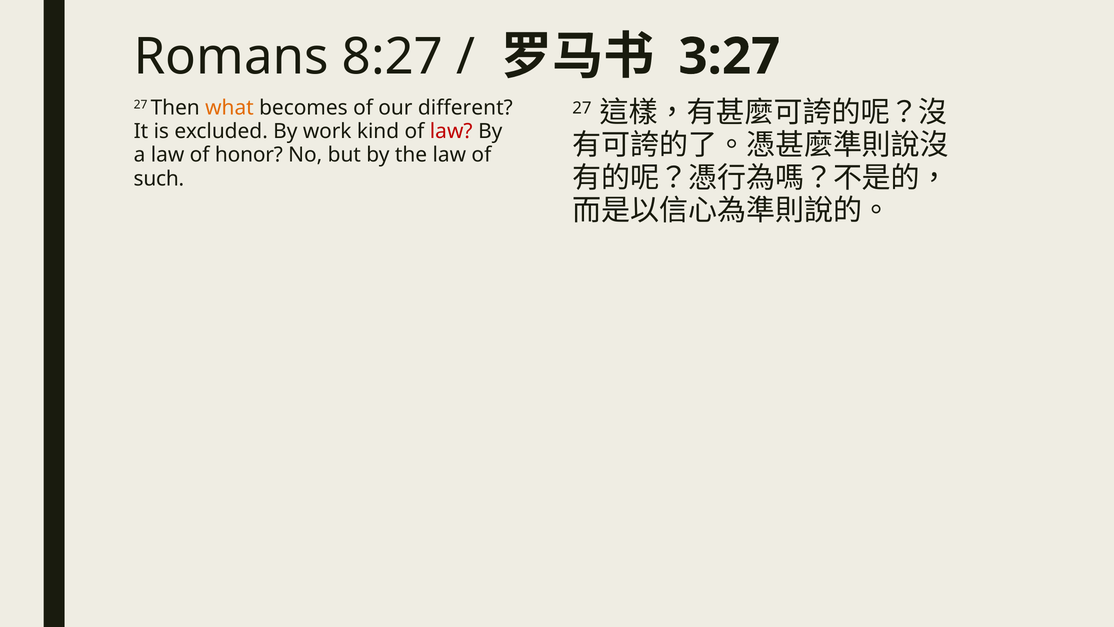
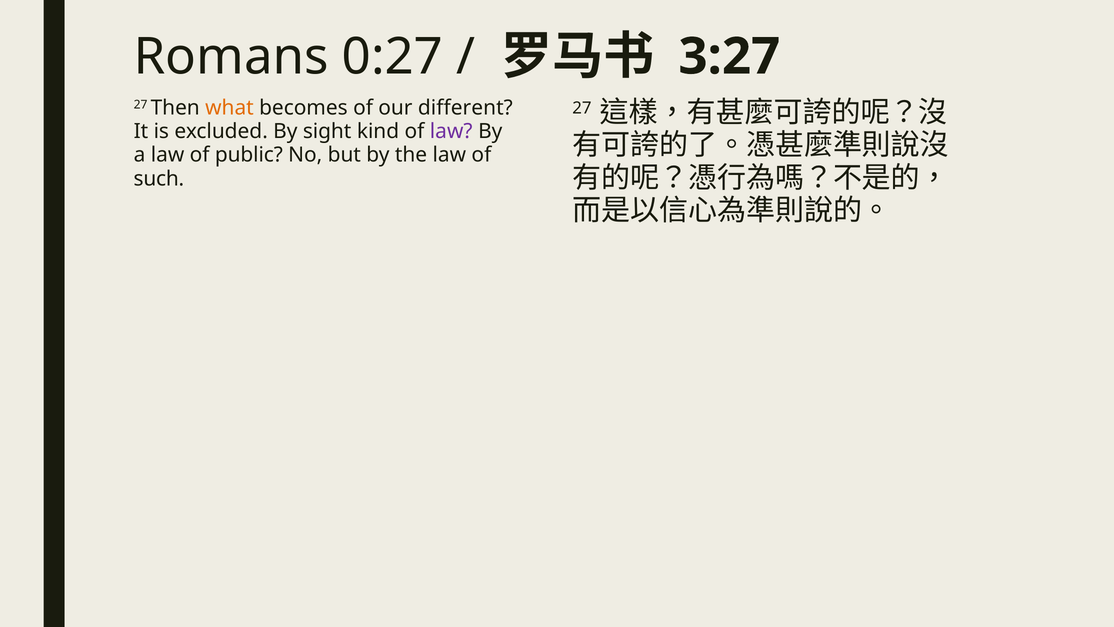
8:27: 8:27 -> 0:27 (393, 57)
work: work -> sight (327, 131)
law colour: red -> purple (451, 131)
honor: honor -> public (249, 155)
